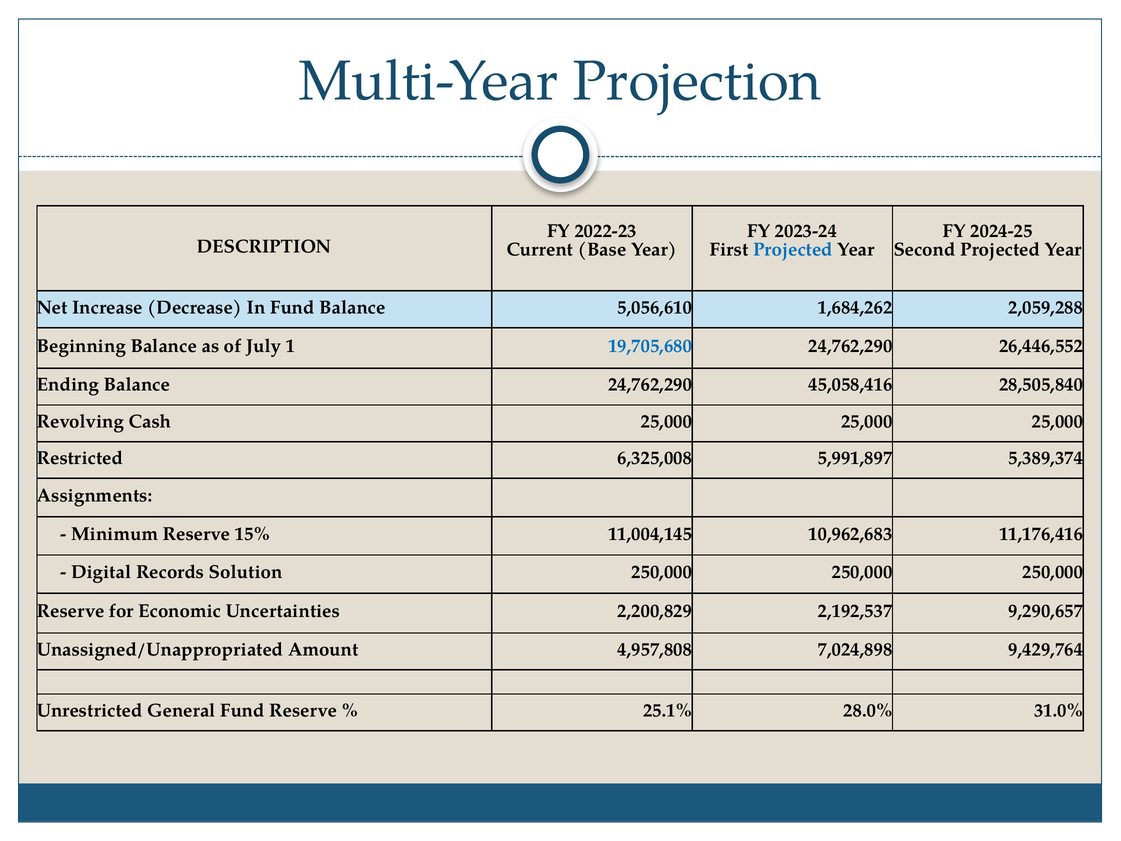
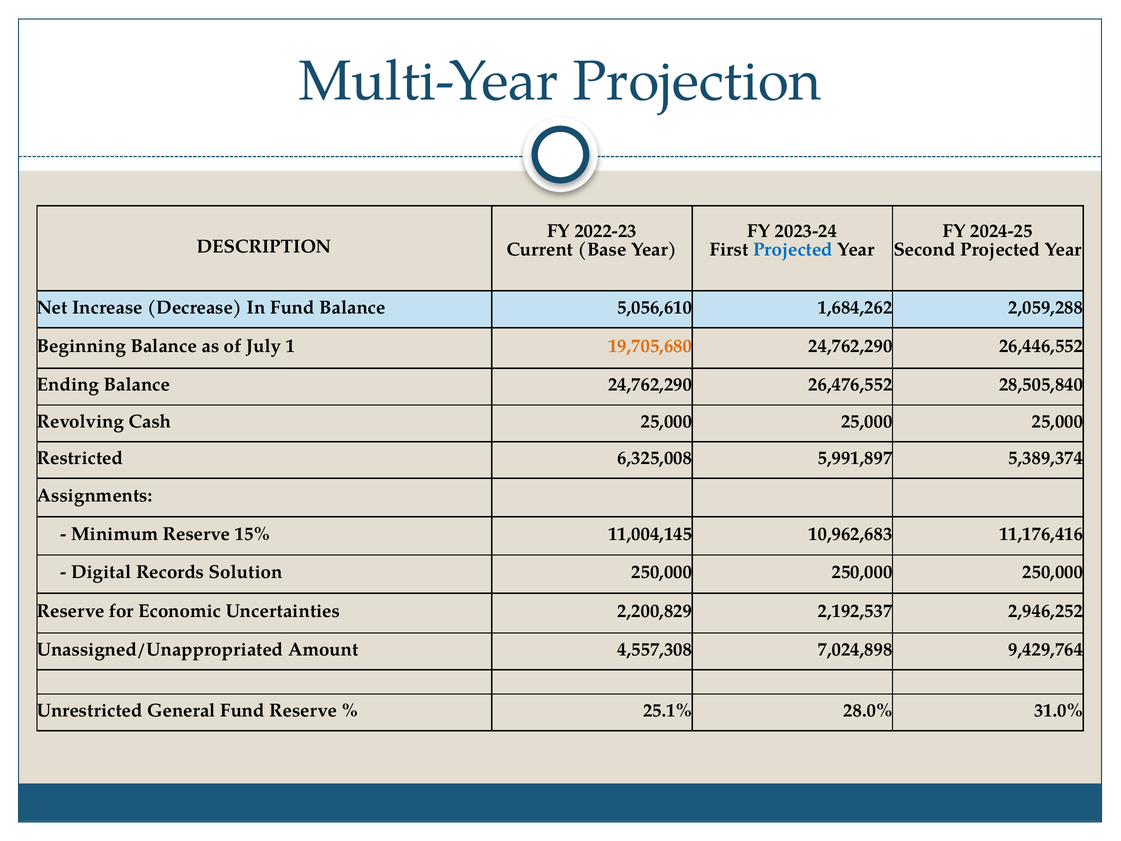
19,705,680 colour: blue -> orange (650, 346)
45,058,416: 45,058,416 -> 26,476,552 (850, 385)
9,290,657: 9,290,657 -> 2,946,252 (1046, 611)
4,957,808: 4,957,808 -> 4,557,308 (655, 649)
